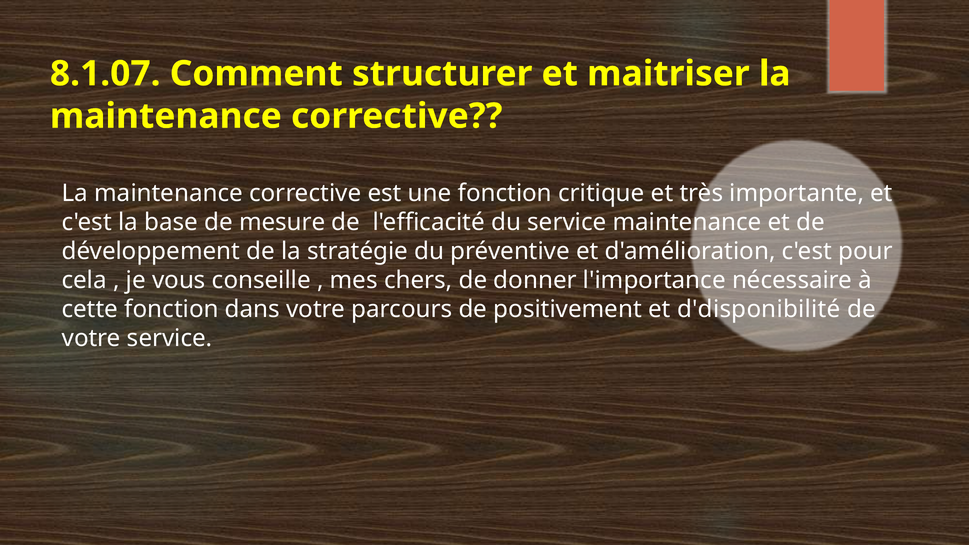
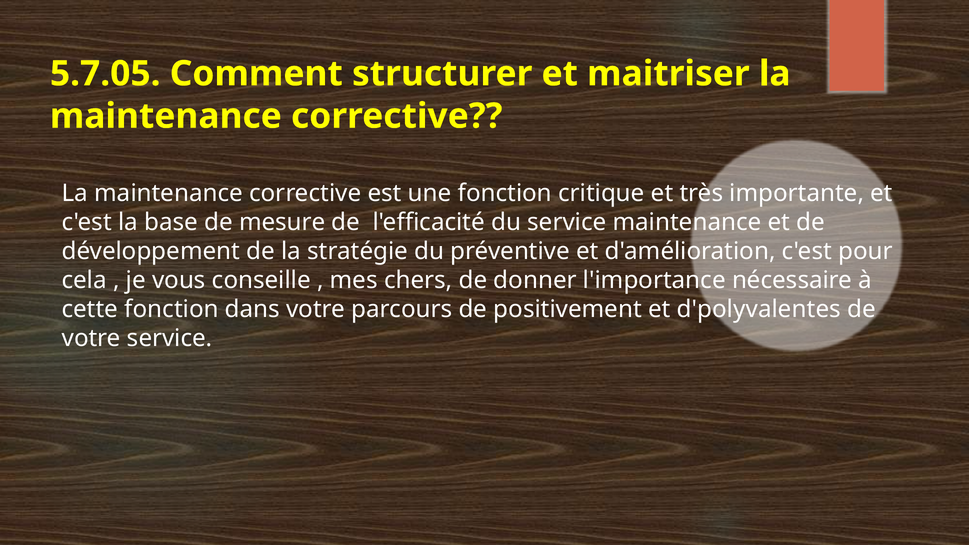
8.1.07: 8.1.07 -> 5.7.05 (105, 74)
d'disponibilité: d'disponibilité -> d'polyvalentes (759, 309)
